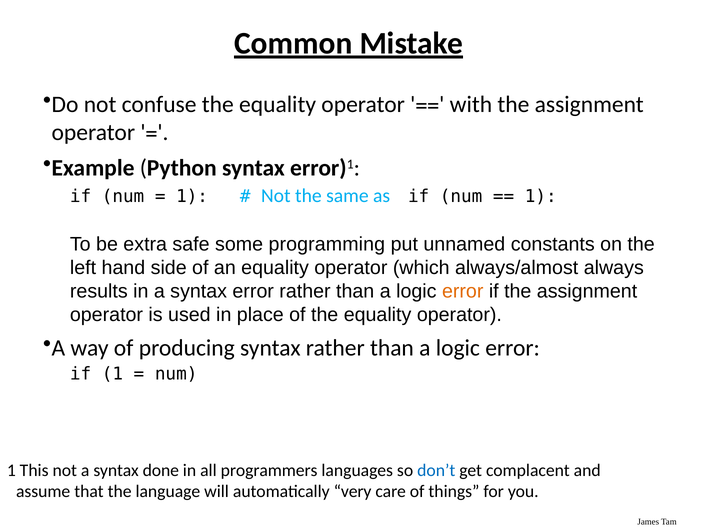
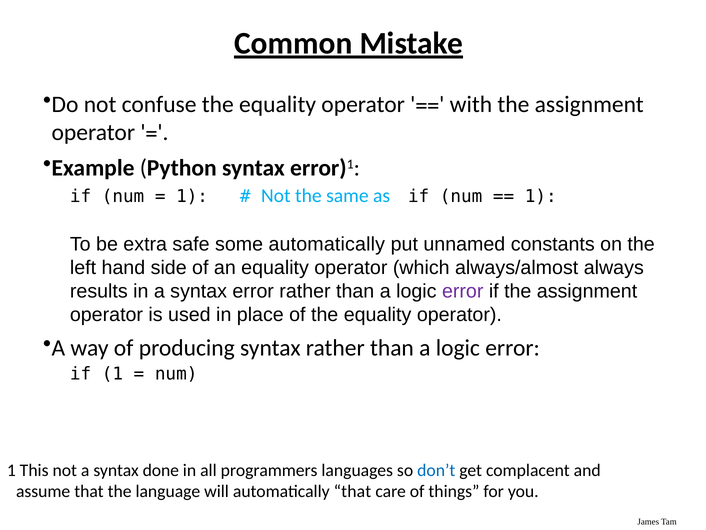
some programming: programming -> automatically (327, 244)
error colour: orange -> purple (463, 291)
automatically very: very -> that (352, 491)
